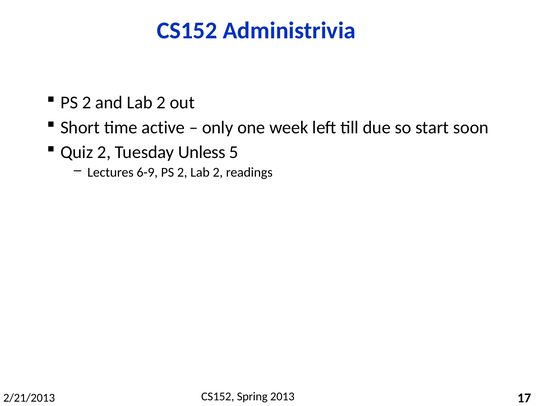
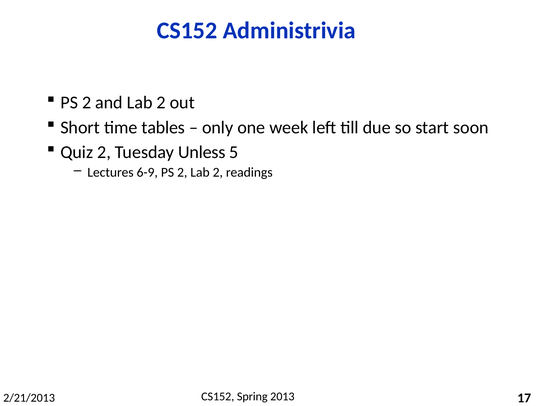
active: active -> tables (163, 127)
